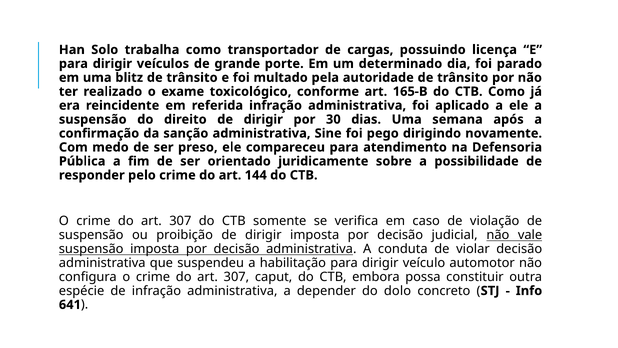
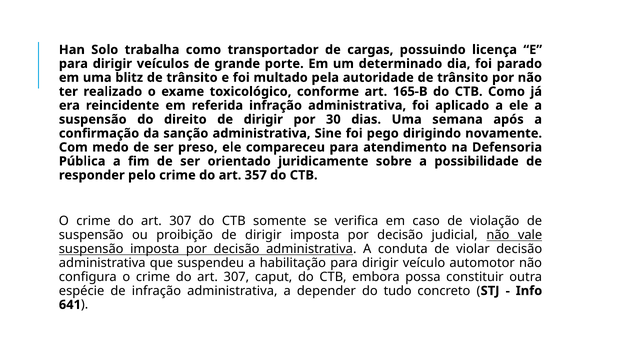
144: 144 -> 357 (256, 175)
dolo: dolo -> tudo (398, 290)
